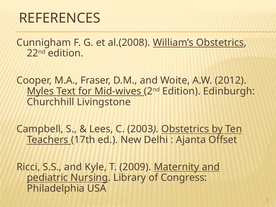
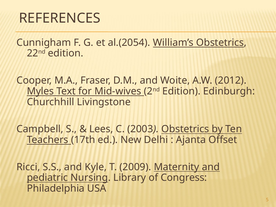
al.(2008: al.(2008 -> al.(2054 (129, 43)
